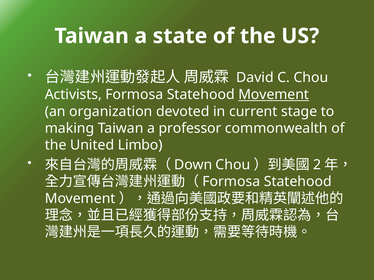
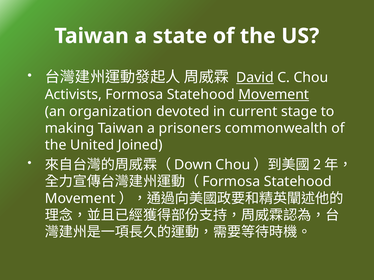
David underline: none -> present (255, 78)
professor: professor -> prisoners (190, 128)
Limbo: Limbo -> Joined (140, 145)
